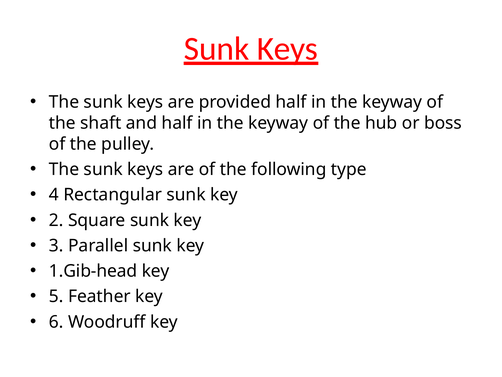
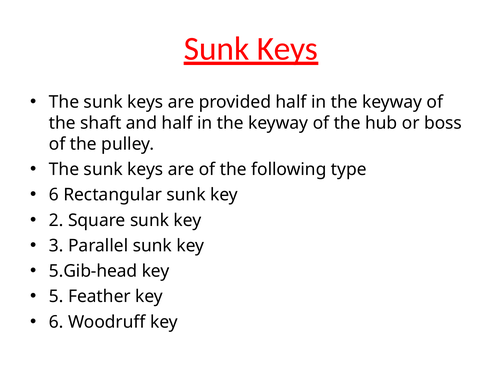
4: 4 -> 6 (54, 195)
1.Gib-head: 1.Gib-head -> 5.Gib-head (93, 271)
